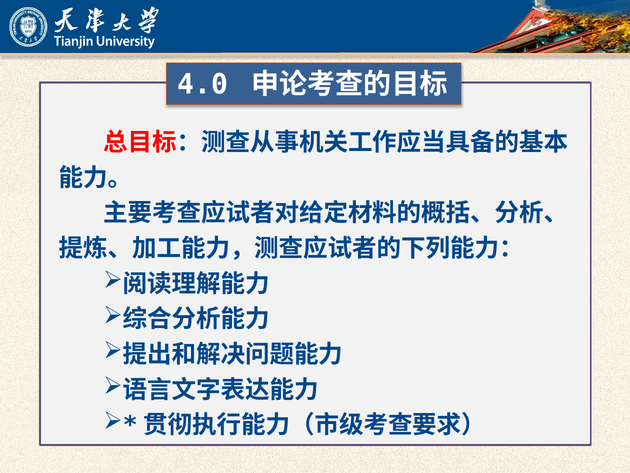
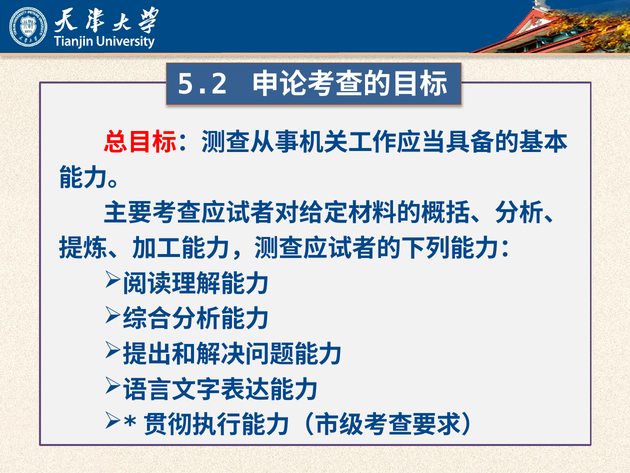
4.0: 4.0 -> 5.2 (203, 85)
